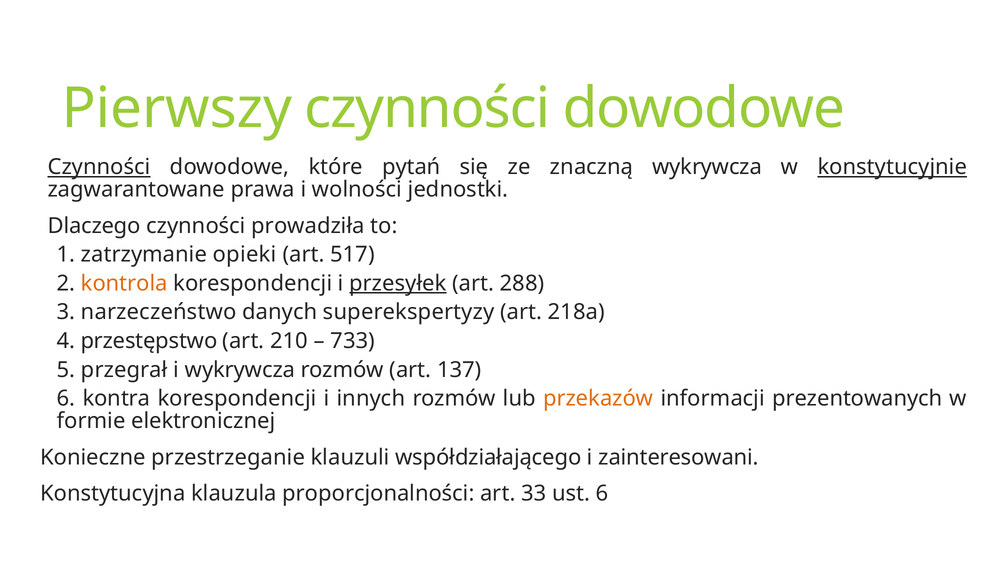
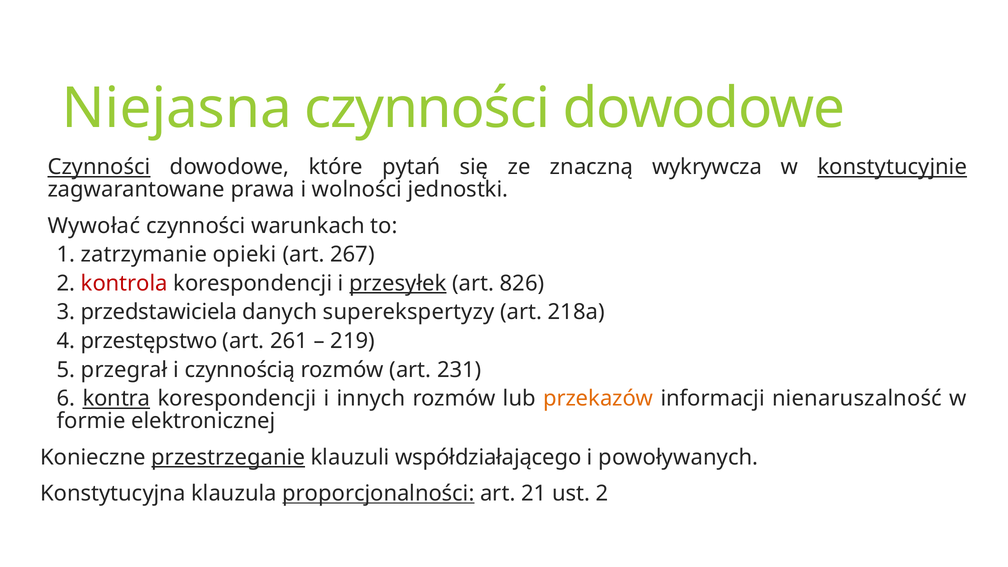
Pierwszy: Pierwszy -> Niejasna (177, 108)
Dlaczego: Dlaczego -> Wywołać (94, 226)
prowadziła: prowadziła -> warunkach (308, 226)
517: 517 -> 267 (352, 255)
kontrola colour: orange -> red (124, 283)
288: 288 -> 826 (522, 283)
narzeczeństwo: narzeczeństwo -> przedstawiciela (159, 312)
210: 210 -> 261 (289, 341)
733: 733 -> 219 (353, 341)
i wykrywcza: wykrywcza -> czynnością (240, 370)
137: 137 -> 231 (459, 370)
kontra underline: none -> present (116, 399)
prezentowanych: prezentowanych -> nienaruszalność (857, 399)
przestrzeganie underline: none -> present (228, 457)
zainteresowani: zainteresowani -> powoływanych (678, 457)
proporcjonalności underline: none -> present (378, 493)
33: 33 -> 21 (534, 493)
ust 6: 6 -> 2 (602, 493)
